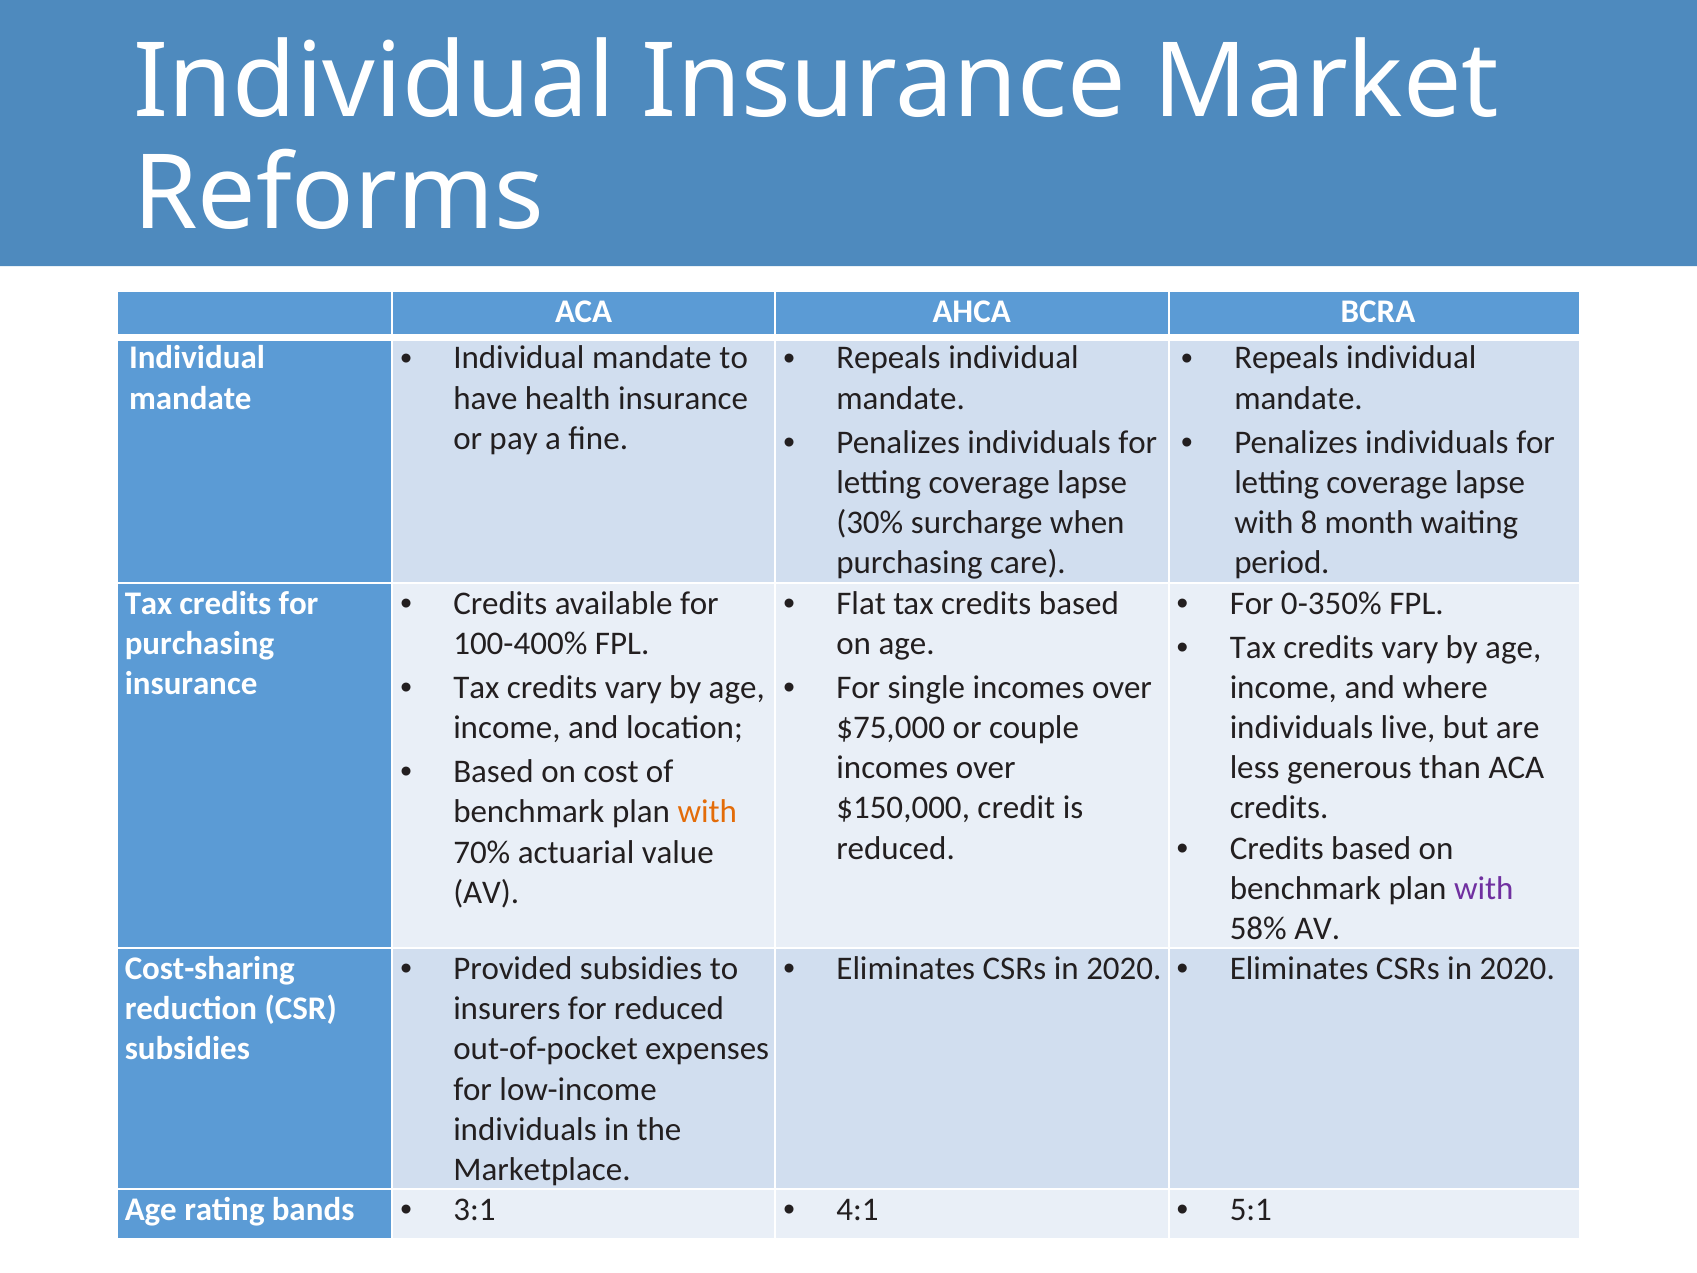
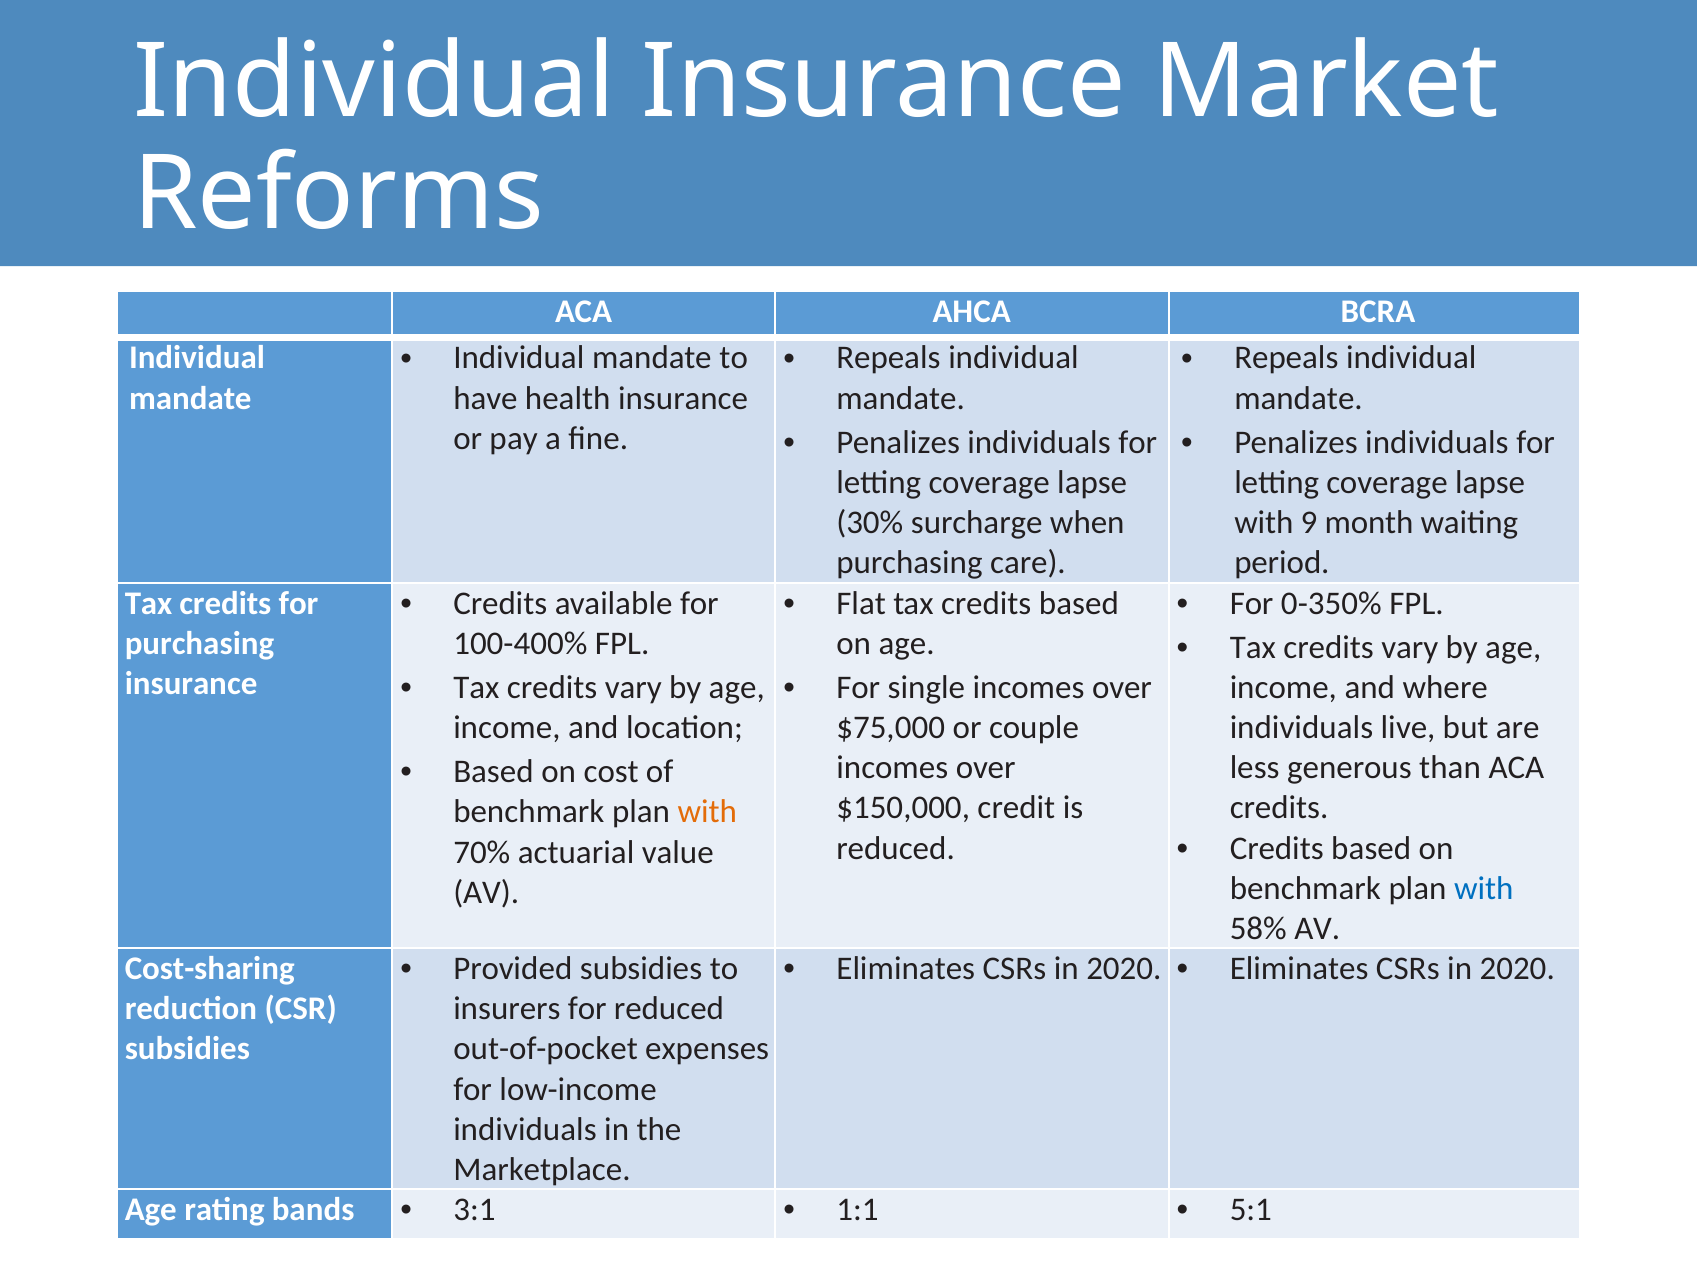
8: 8 -> 9 (1309, 523)
with colour: purple -> blue (1484, 888)
4:1: 4:1 -> 1:1 (857, 1209)
